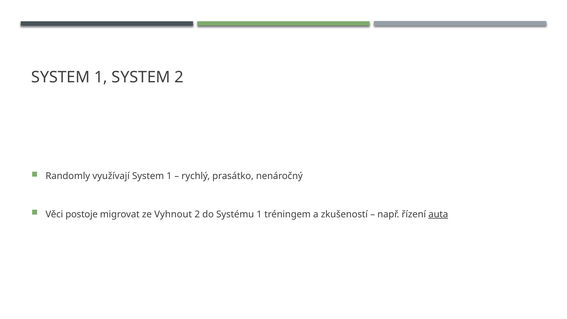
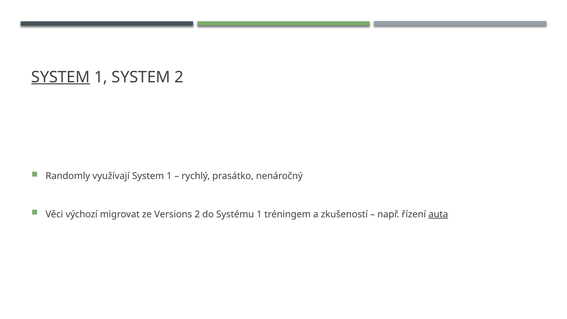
SYSTEM underline: none -> present (61, 77)
postoje: postoje -> výchozí (82, 214)
Vyhnout: Vyhnout -> Versions (173, 214)
